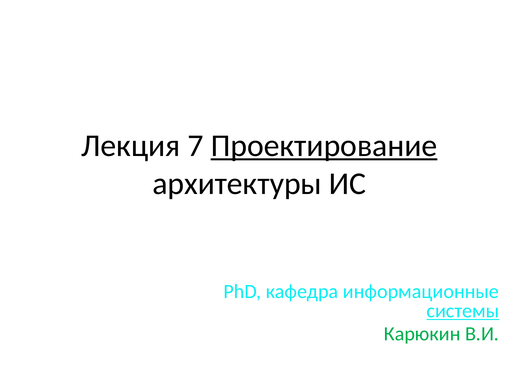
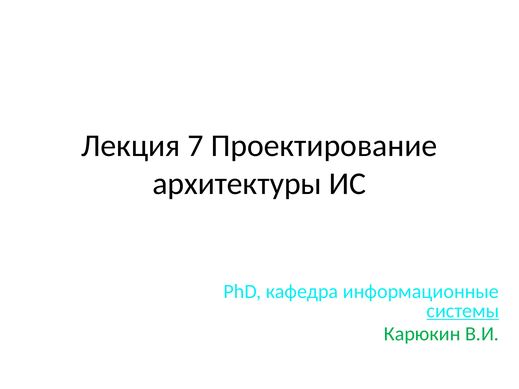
Проектирование underline: present -> none (324, 146)
